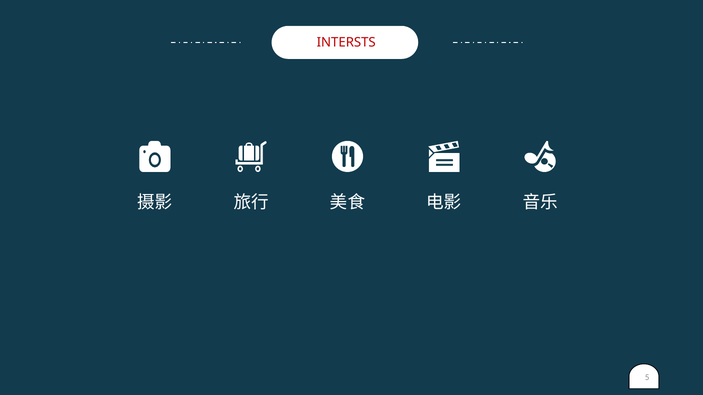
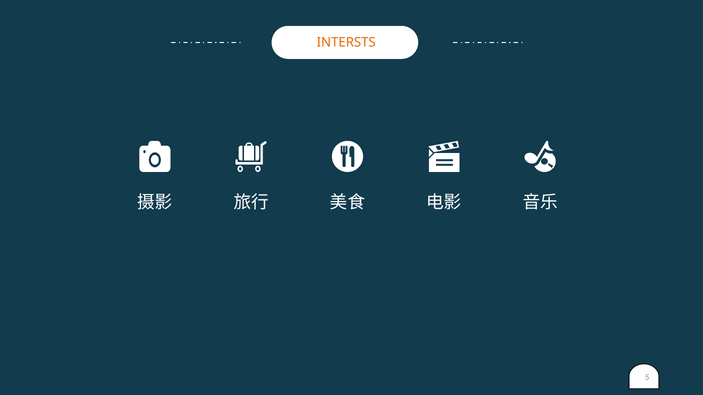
INTERSTS colour: red -> orange (346, 42)
